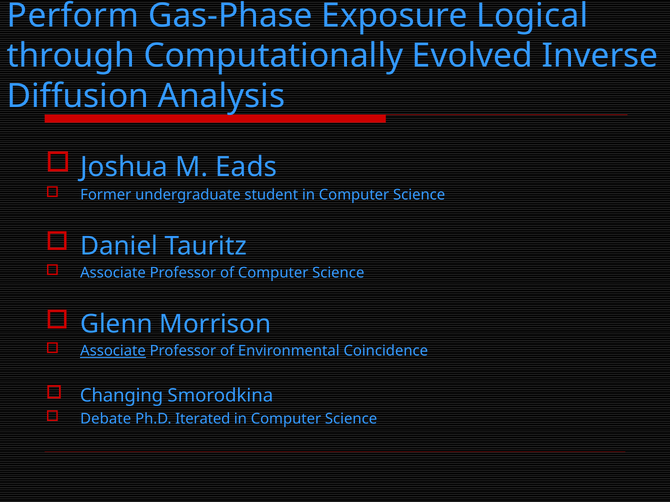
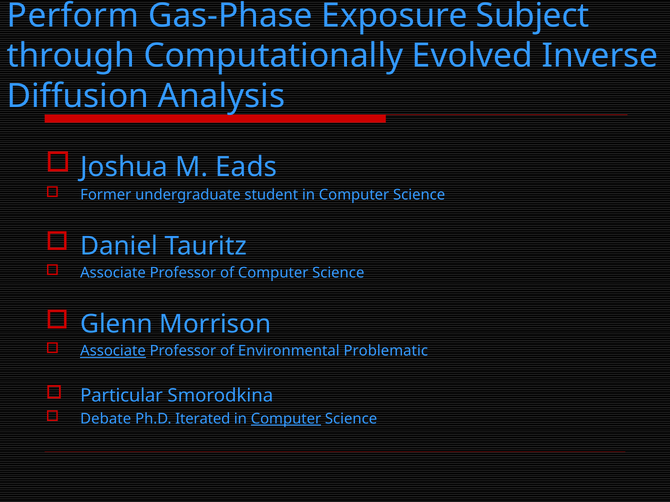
Logical: Logical -> Subject (533, 16)
Coincidence: Coincidence -> Problematic (386, 351)
Changing: Changing -> Particular (122, 396)
Computer underline: none -> present (286, 419)
